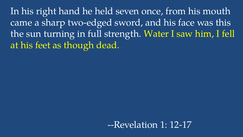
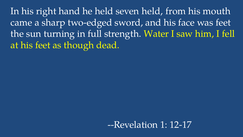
seven once: once -> held (152, 11)
was this: this -> feet (223, 22)
